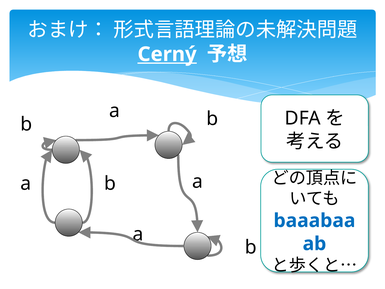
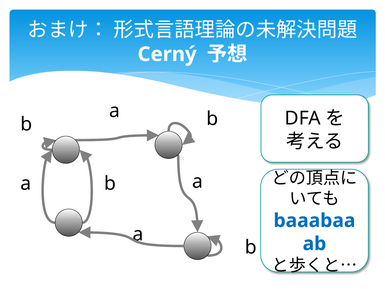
Cerný underline: present -> none (167, 54)
